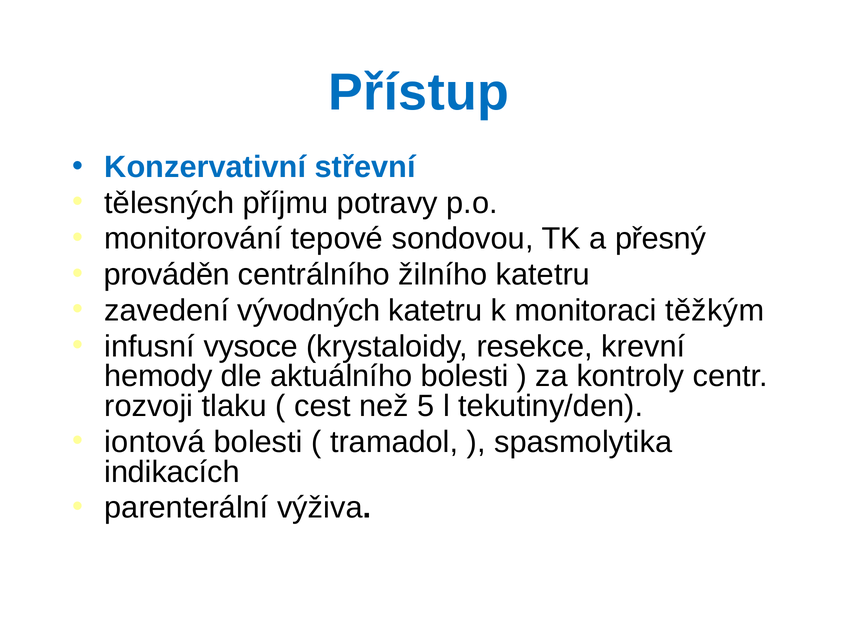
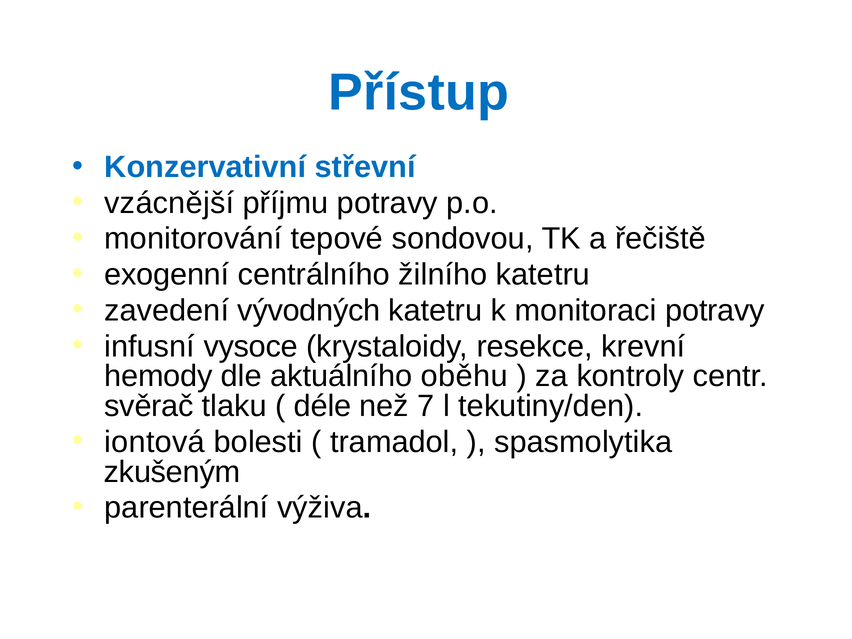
tělesných: tělesných -> vzácnější (169, 203)
přesný: přesný -> řečiště (660, 239)
prováděn: prováděn -> exogenní (167, 275)
monitoraci těžkým: těžkým -> potravy (715, 311)
aktuálního bolesti: bolesti -> oběhu (464, 376)
rozvoji: rozvoji -> svěrač (149, 406)
cest: cest -> déle (323, 406)
5: 5 -> 7 (426, 406)
indikacích: indikacích -> zkušeným (172, 472)
